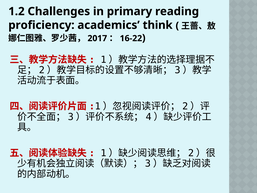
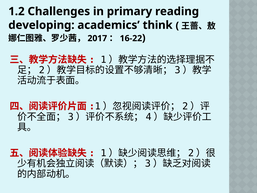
proficiency: proficiency -> developing (41, 25)
